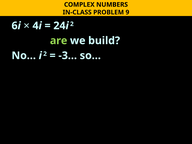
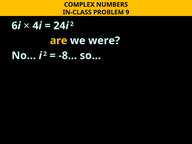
are colour: light green -> yellow (59, 41)
build: build -> were (104, 41)
-3…: -3… -> -8… (68, 56)
